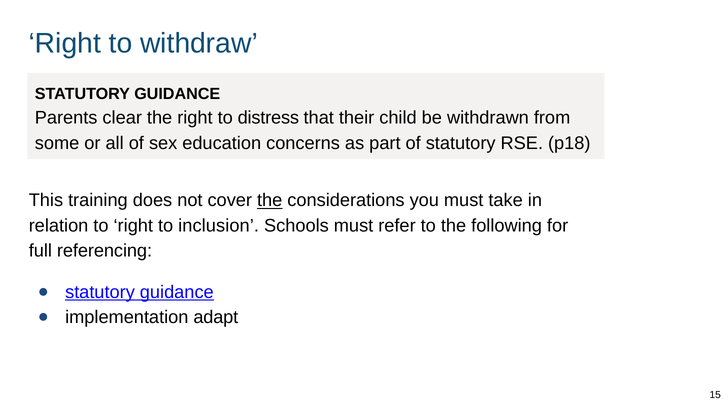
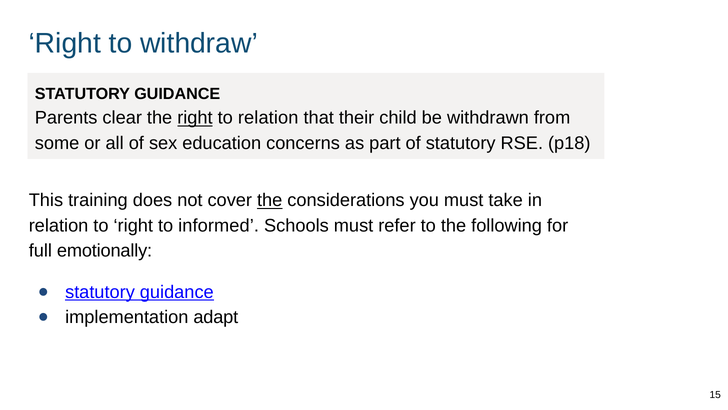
right underline: none -> present (195, 118)
to distress: distress -> relation (268, 118)
inclusion: inclusion -> informed (219, 225)
referencing: referencing -> emotionally (105, 250)
